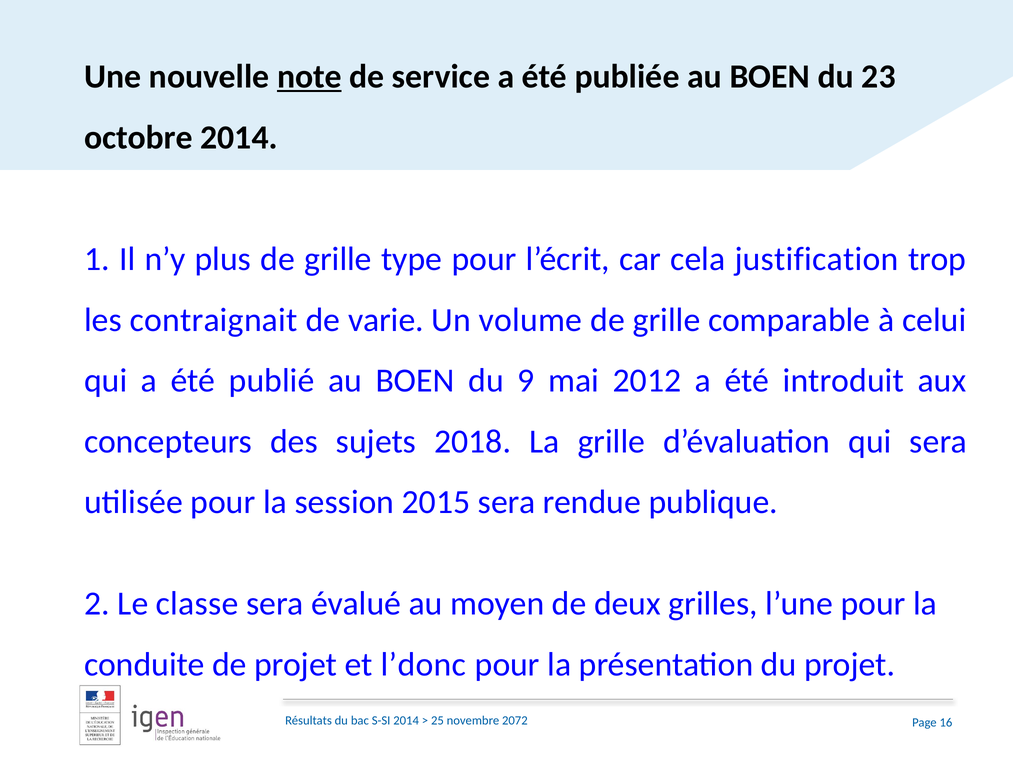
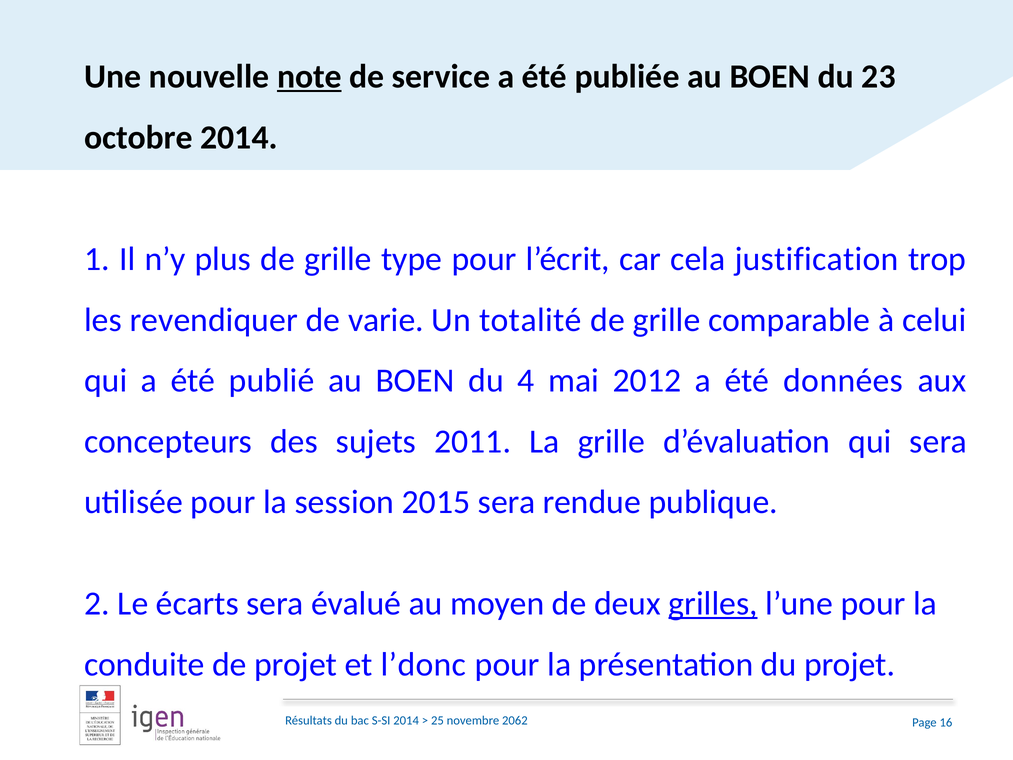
contraignait: contraignait -> revendiquer (214, 320)
volume: volume -> totalité (530, 320)
9: 9 -> 4 (526, 381)
introduit: introduit -> données (843, 381)
2018: 2018 -> 2011 (473, 441)
classe: classe -> écarts (197, 603)
grilles underline: none -> present (713, 603)
2072: 2072 -> 2062 (515, 720)
